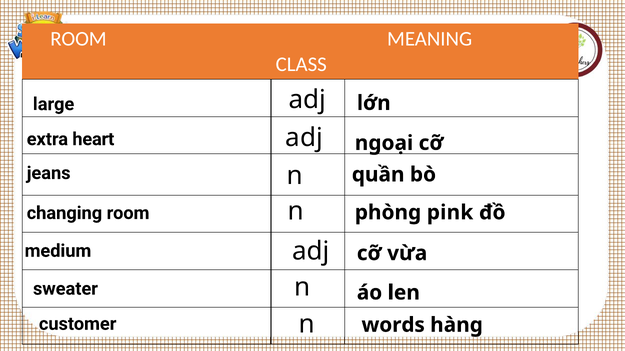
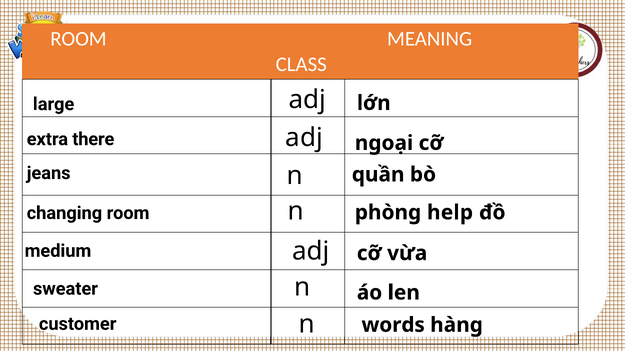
heart: heart -> there (93, 139)
pink: pink -> help (450, 213)
